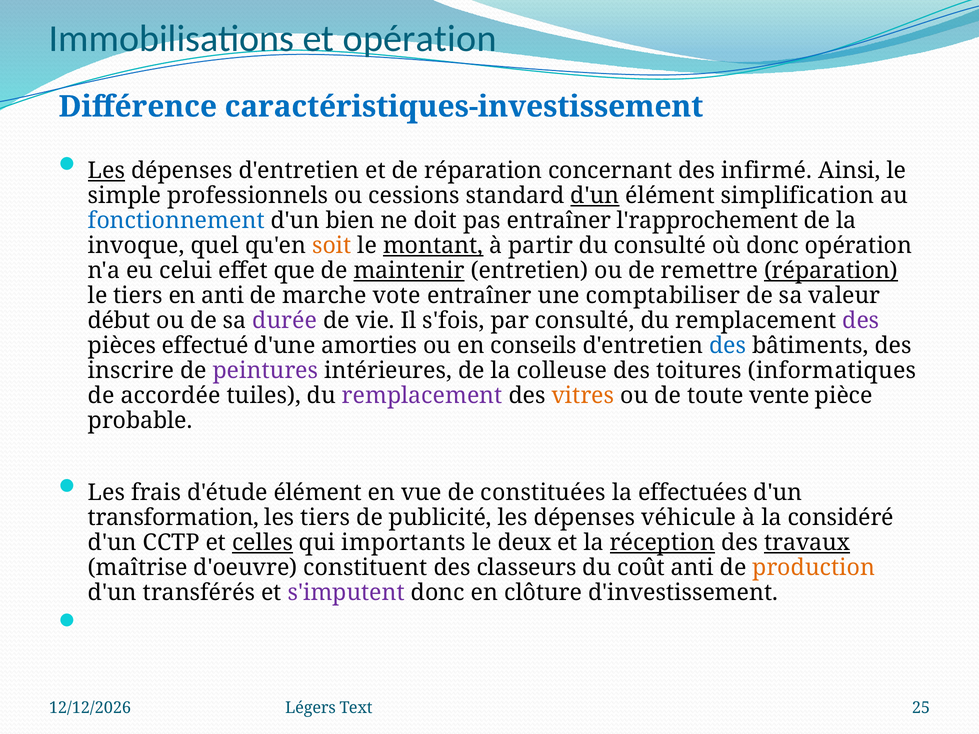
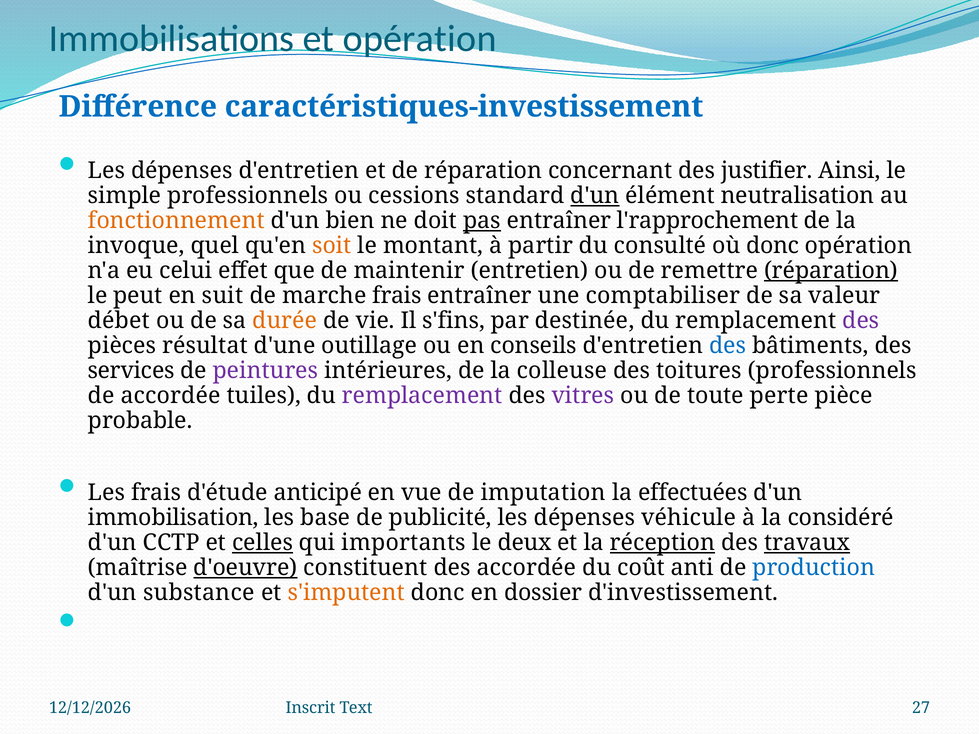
Les underline: present -> none (107, 171)
infirmé: infirmé -> justifier (767, 171)
simplification: simplification -> neutralisation (797, 196)
fonctionnement colour: blue -> orange (176, 221)
pas underline: none -> present (482, 221)
montant underline: present -> none (433, 246)
maintenir underline: present -> none (409, 271)
le tiers: tiers -> peut (138, 296)
en anti: anti -> suit (223, 296)
marche vote: vote -> frais (397, 296)
début: début -> débet (119, 321)
durée colour: purple -> orange (285, 321)
s'fois: s'fois -> s'fins (454, 321)
par consulté: consulté -> destinée (585, 321)
effectué: effectué -> résultat (205, 346)
amorties: amorties -> outillage (369, 346)
inscrire: inscrire -> services (131, 371)
toitures informatiques: informatiques -> professionnels (832, 371)
vitres colour: orange -> purple (583, 396)
vente: vente -> perte (779, 396)
d'étude élément: élément -> anticipé (318, 493)
constituées: constituées -> imputation (543, 493)
transformation: transformation -> immobilisation (173, 518)
les tiers: tiers -> base (325, 518)
d'oeuvre underline: none -> present (245, 568)
des classeurs: classeurs -> accordée (526, 568)
production colour: orange -> blue (814, 568)
transférés: transférés -> substance (199, 593)
s'imputent colour: purple -> orange (346, 593)
clôture: clôture -> dossier (543, 593)
Légers: Légers -> Inscrit (311, 708)
25: 25 -> 27 (921, 708)
